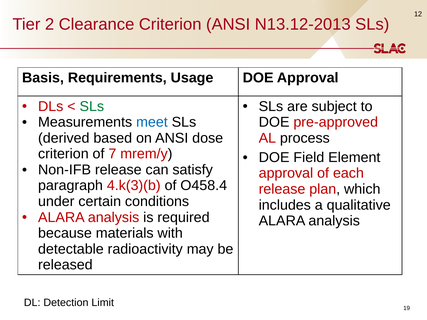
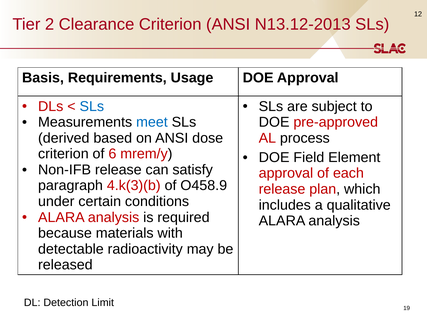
SLs colour: green -> blue (92, 106)
7: 7 -> 6 (112, 154)
O458.4: O458.4 -> O458.9 (204, 186)
